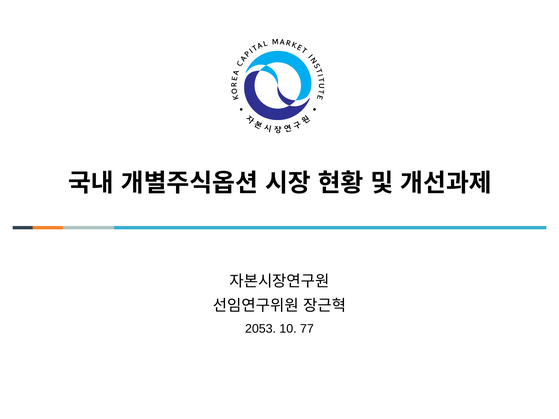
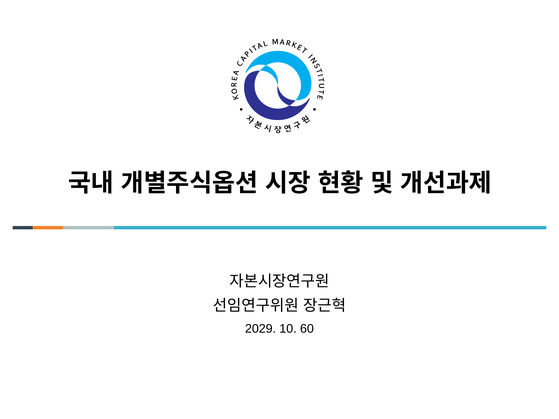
2053: 2053 -> 2029 (261, 329)
77: 77 -> 60 (307, 329)
